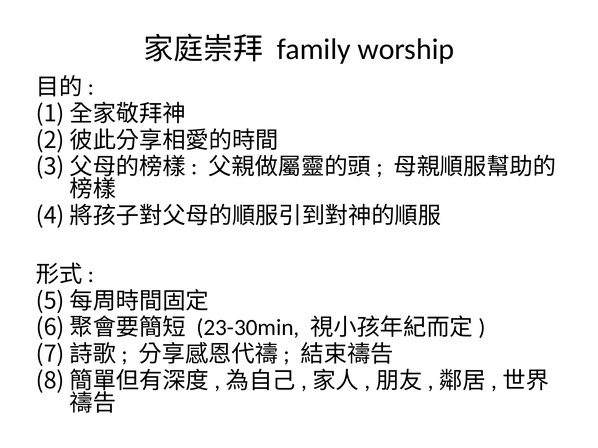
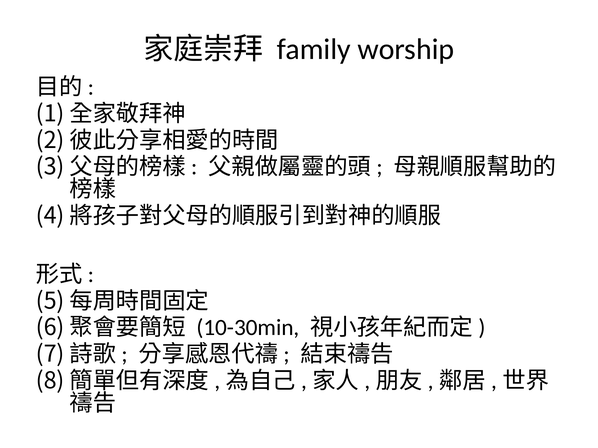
23-30min: 23-30min -> 10-30min (248, 328)
